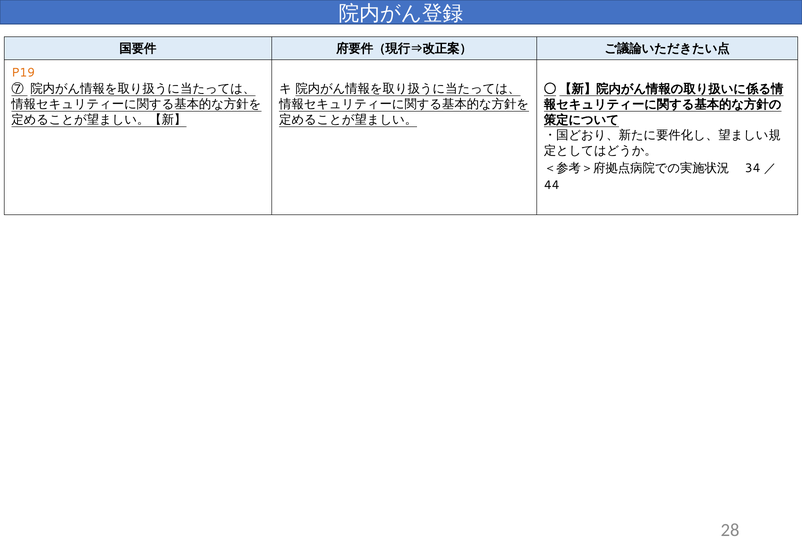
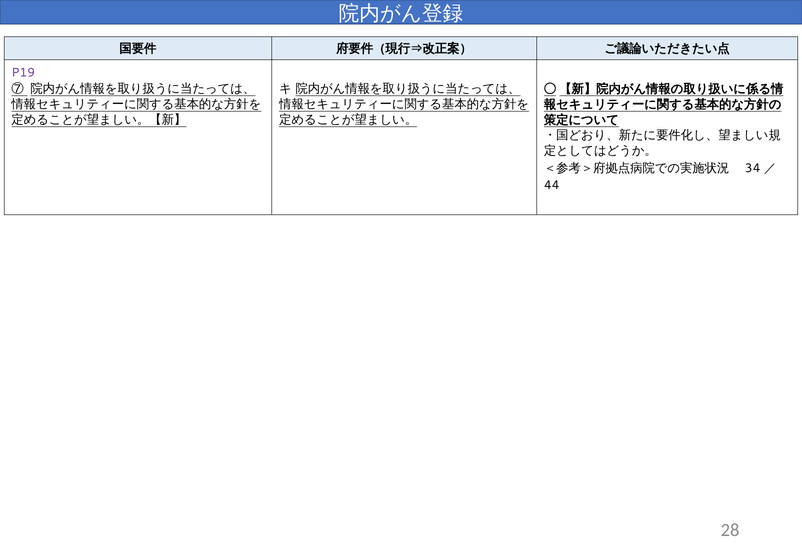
P19 colour: orange -> purple (23, 73)
